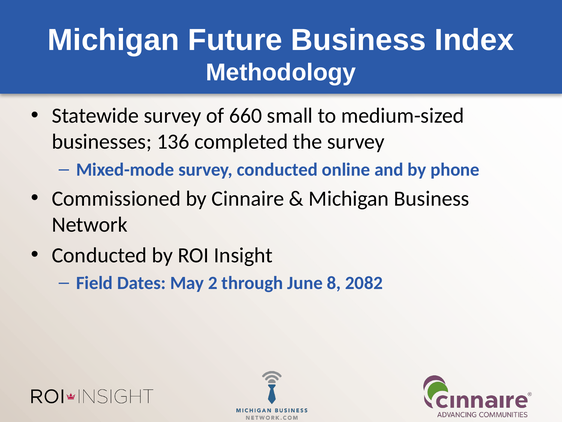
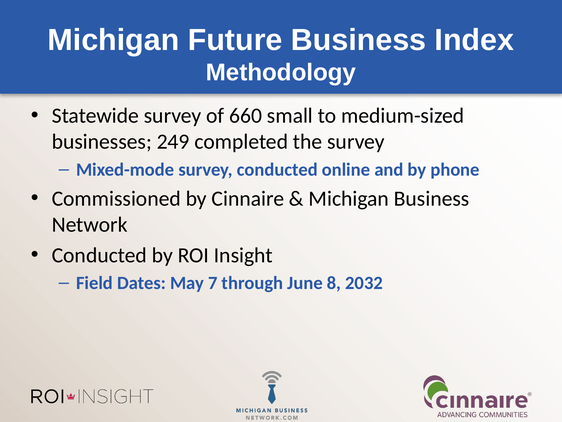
136: 136 -> 249 (173, 142)
2: 2 -> 7 (213, 283)
2082: 2082 -> 2032 (364, 283)
